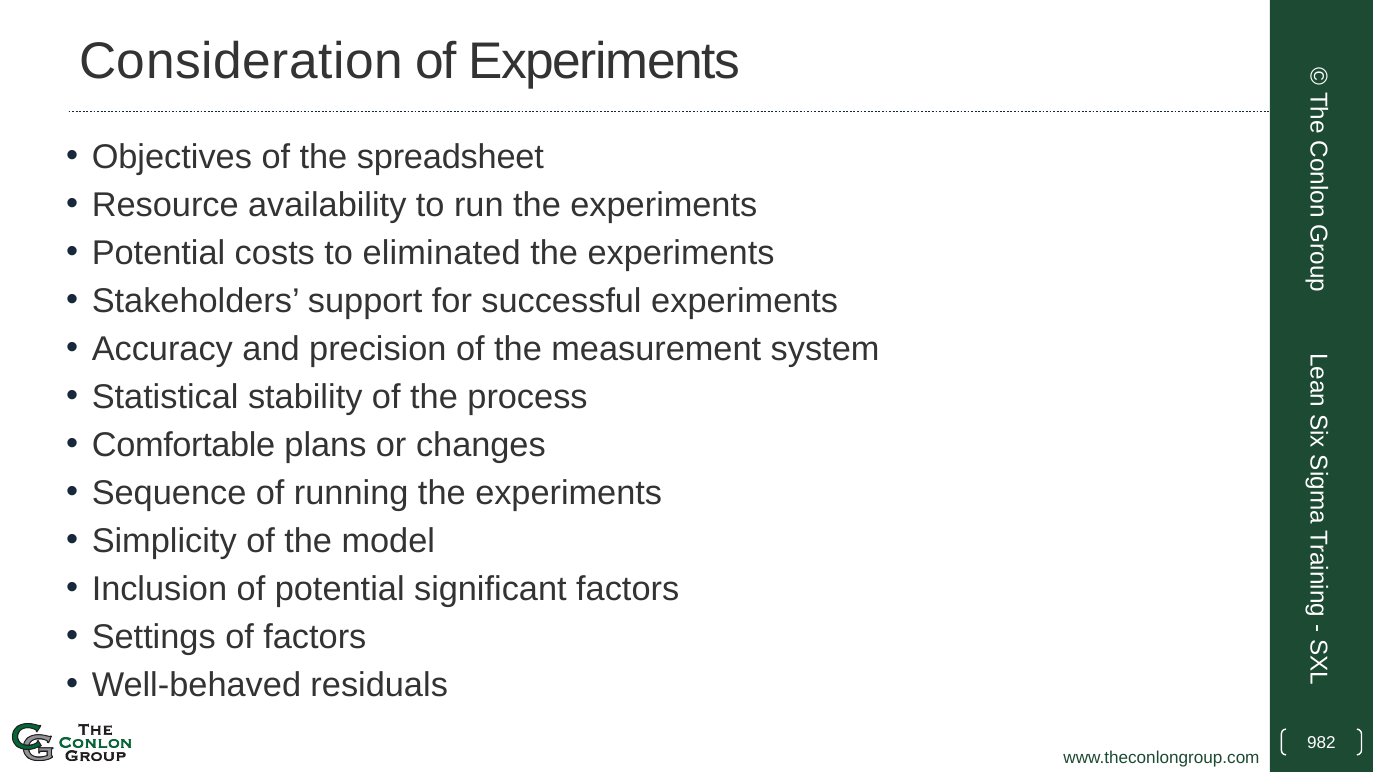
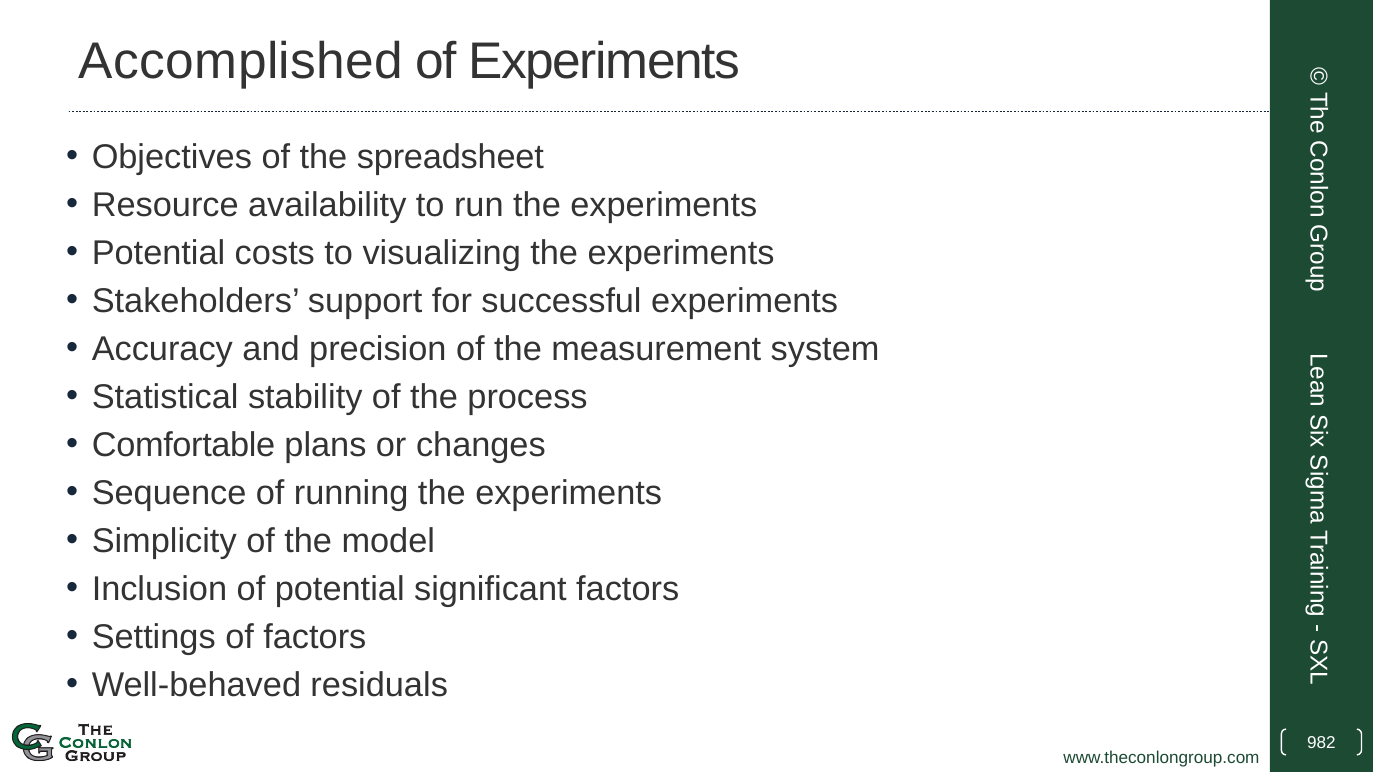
Consideration: Consideration -> Accomplished (241, 61)
eliminated: eliminated -> visualizing (442, 253)
